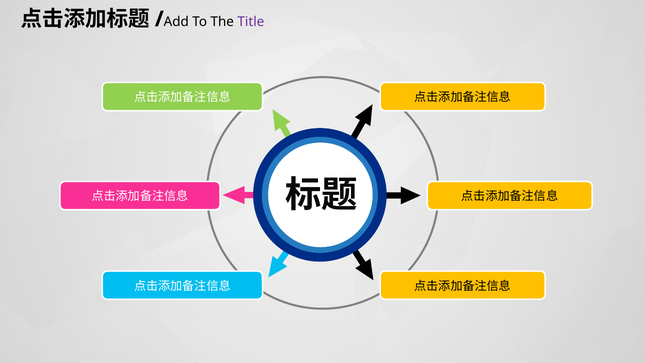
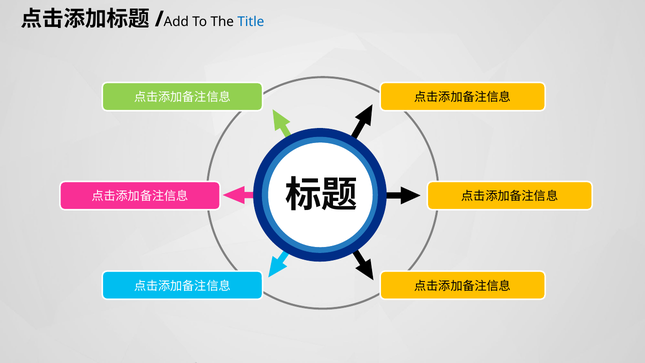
Title colour: purple -> blue (251, 22)
